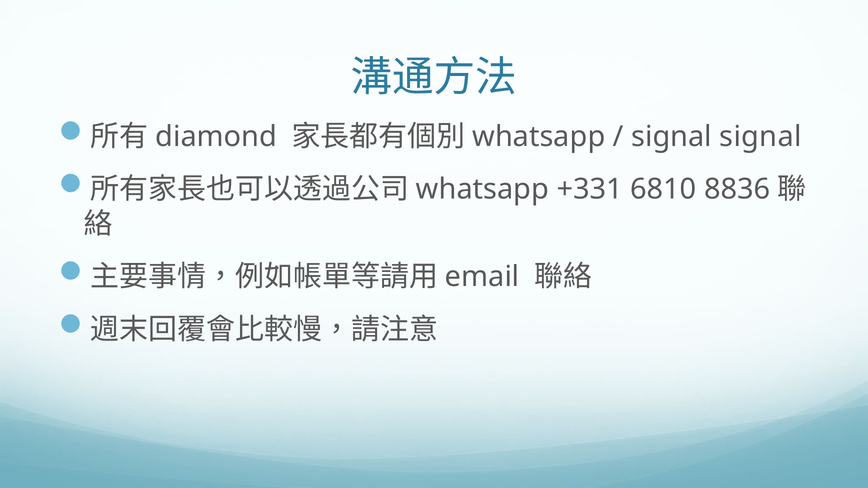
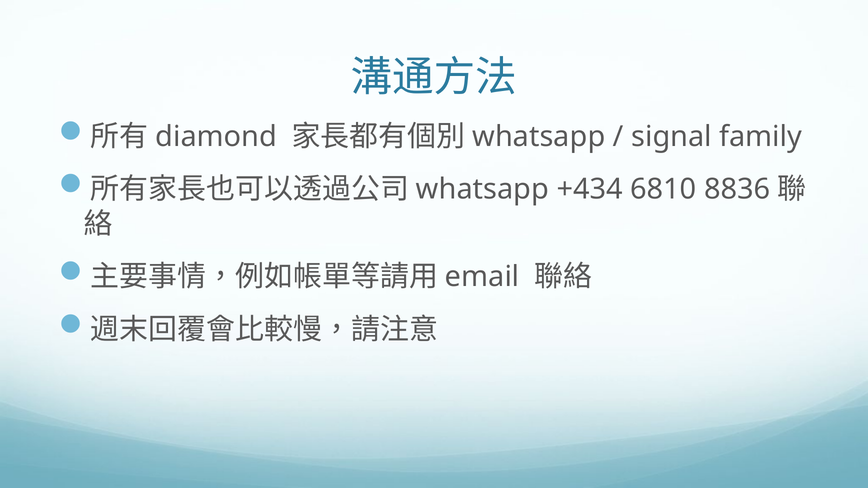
signal signal: signal -> family (761, 137)
+331: +331 -> +434 (590, 189)
